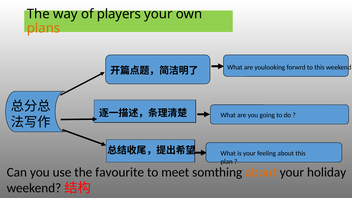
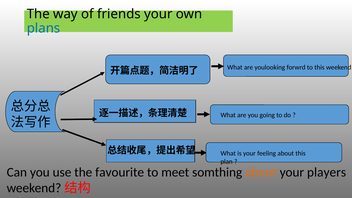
players: players -> friends (119, 14)
plans colour: orange -> blue (44, 28)
holiday: holiday -> players (327, 172)
